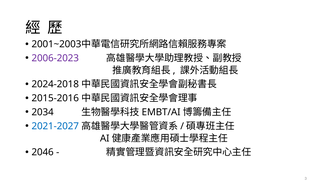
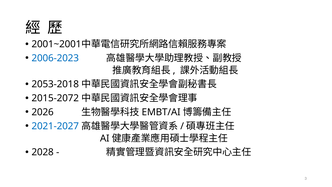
2001~2003: 2001~2003 -> 2001~2001 (56, 44)
2006-2023 colour: purple -> blue (55, 58)
2024-2018: 2024-2018 -> 2053-2018 (55, 84)
2015-2016: 2015-2016 -> 2015-2072 (55, 98)
2034: 2034 -> 2026 (43, 112)
2046: 2046 -> 2028 (43, 152)
